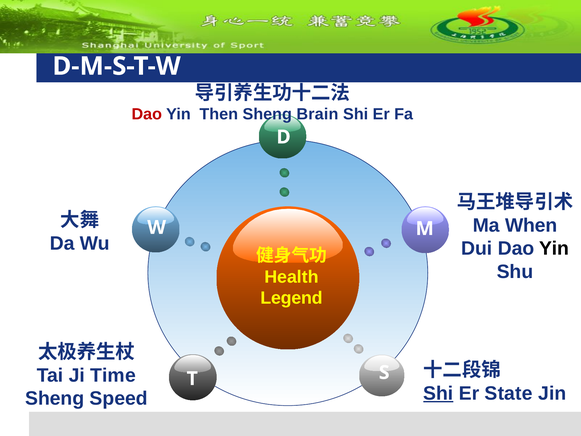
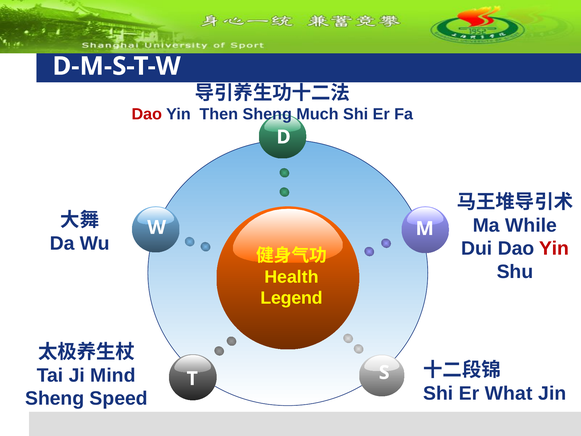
Brain: Brain -> Much (317, 114)
When: When -> While (531, 225)
Yin colour: black -> red (554, 248)
Time: Time -> Mind (113, 375)
Shi underline: present -> none (438, 393)
State: State -> What (509, 393)
